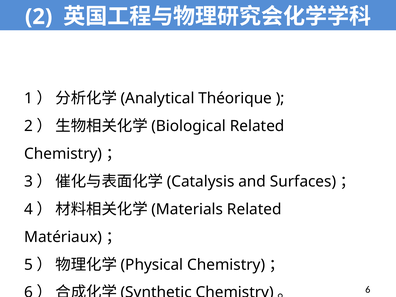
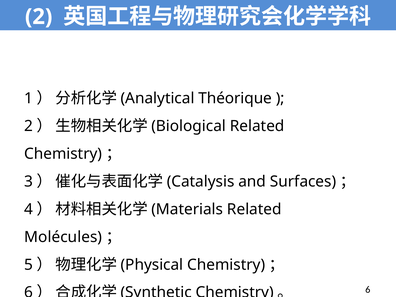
Matériaux: Matériaux -> Molécules (63, 237)
